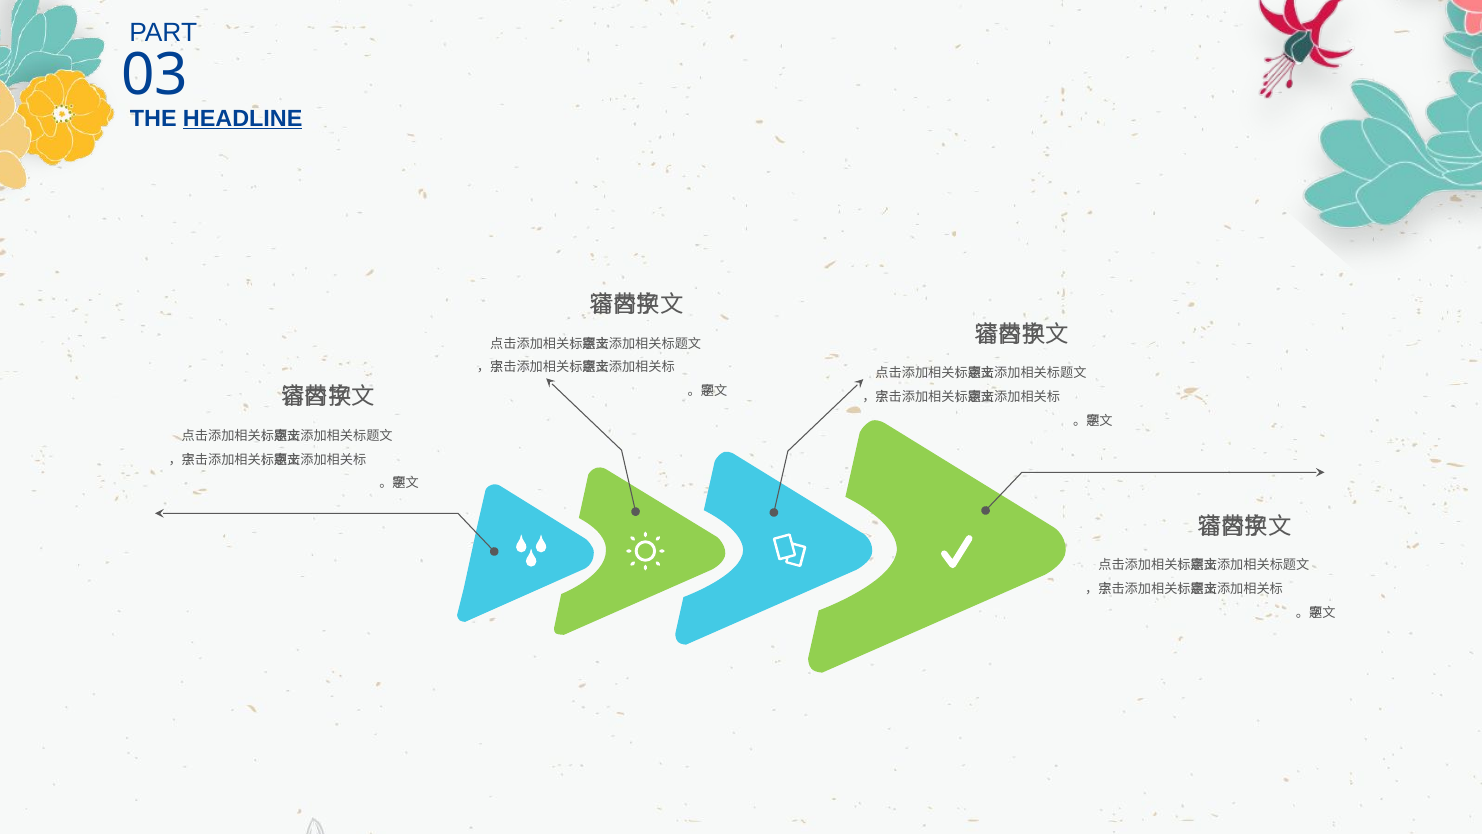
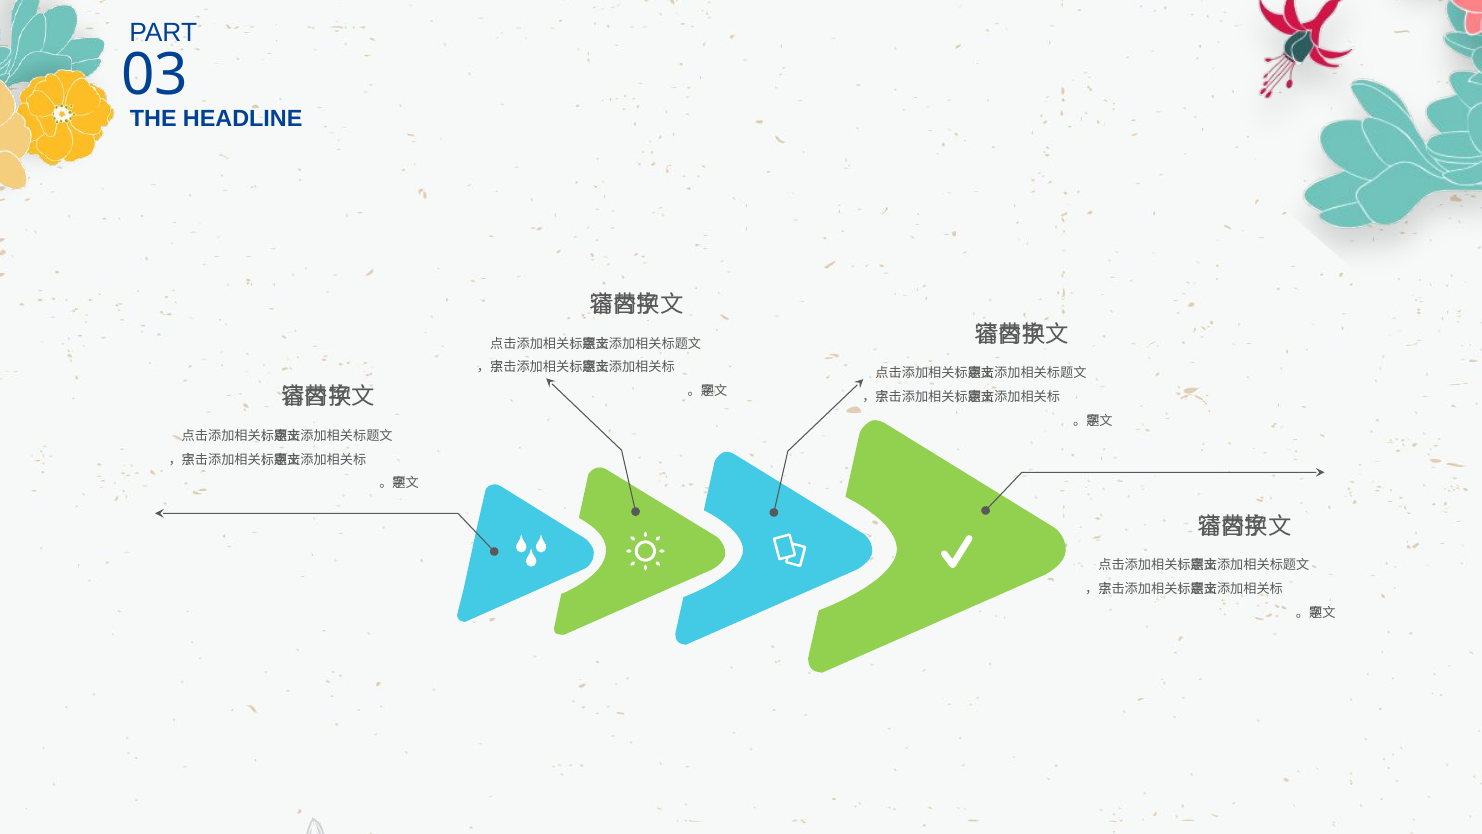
HEADLINE underline: present -> none (243, 118)
